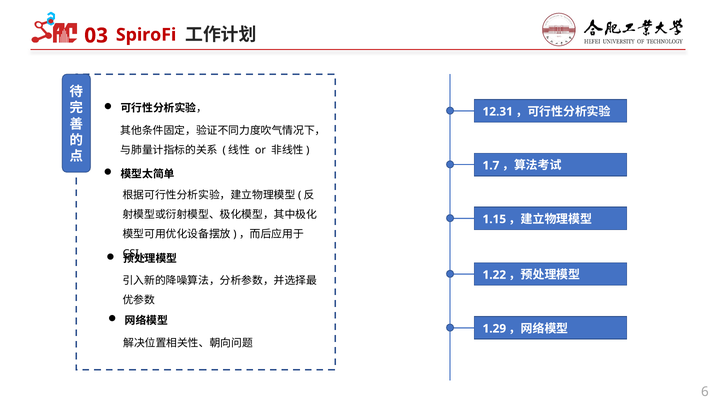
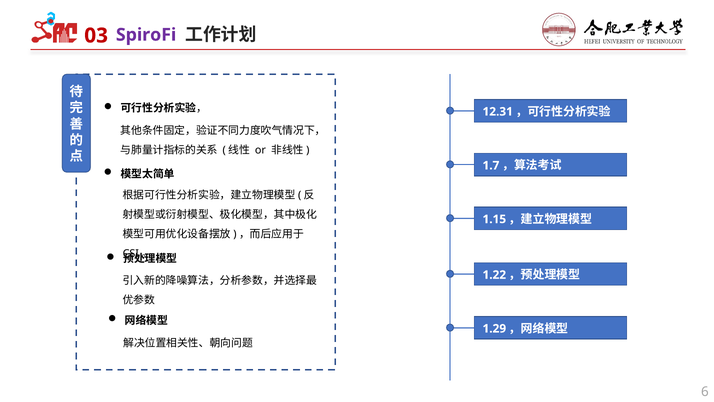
SpiroFi colour: red -> purple (146, 35)
